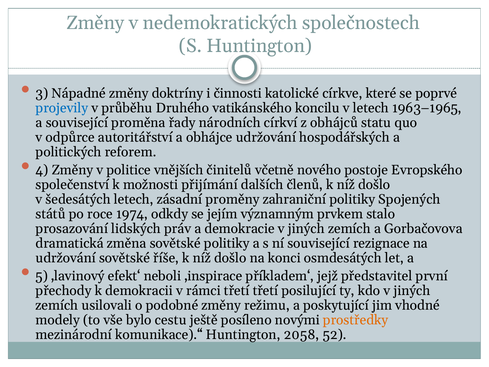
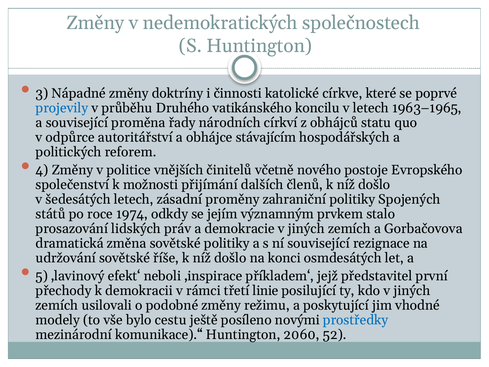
obhájce udržování: udržování -> stávajícím (266, 137)
třetí třetí: třetí -> linie (266, 290)
prostředky colour: orange -> blue (356, 320)
2058: 2058 -> 2060 (302, 334)
